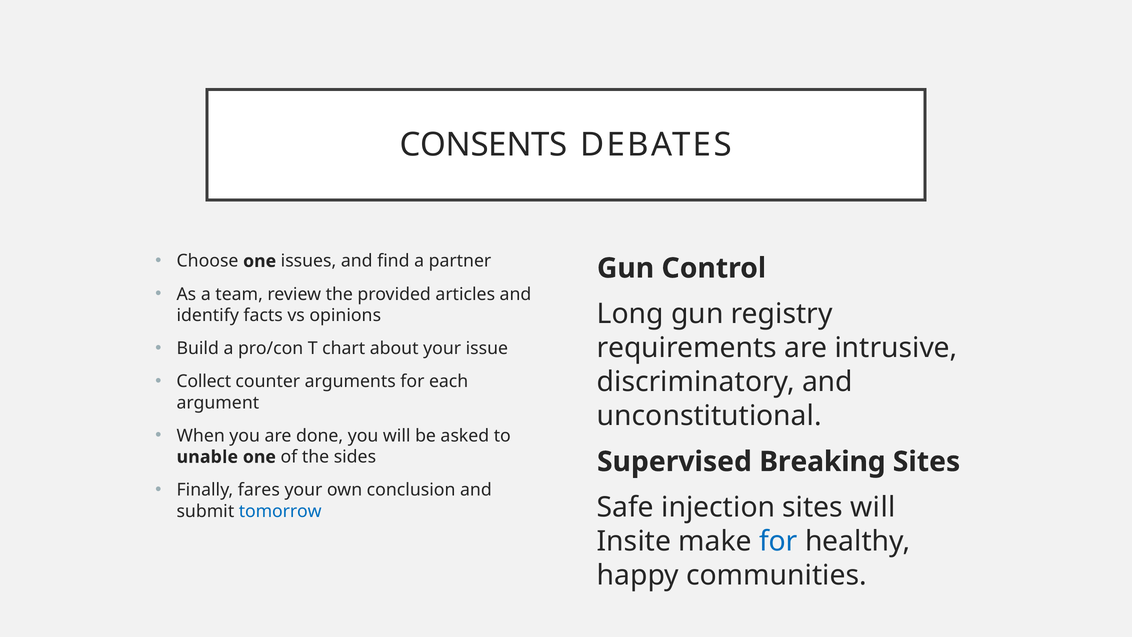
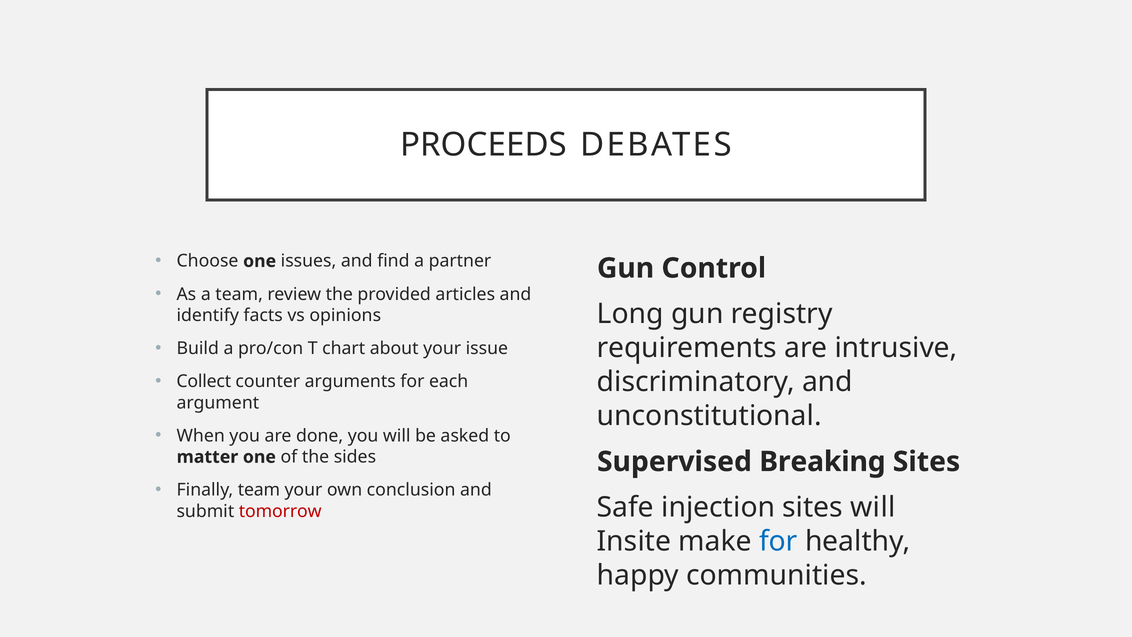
CONSENTS: CONSENTS -> PROCEEDS (483, 145)
unable: unable -> matter (207, 457)
Finally fares: fares -> team (259, 490)
tomorrow colour: blue -> red (280, 511)
